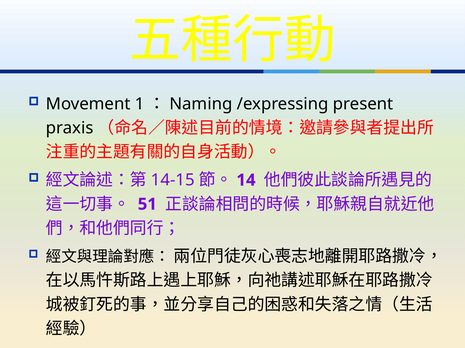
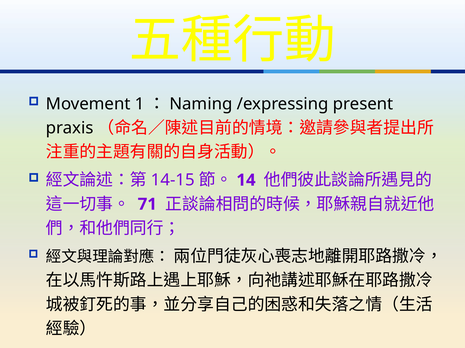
51: 51 -> 71 (147, 205)
